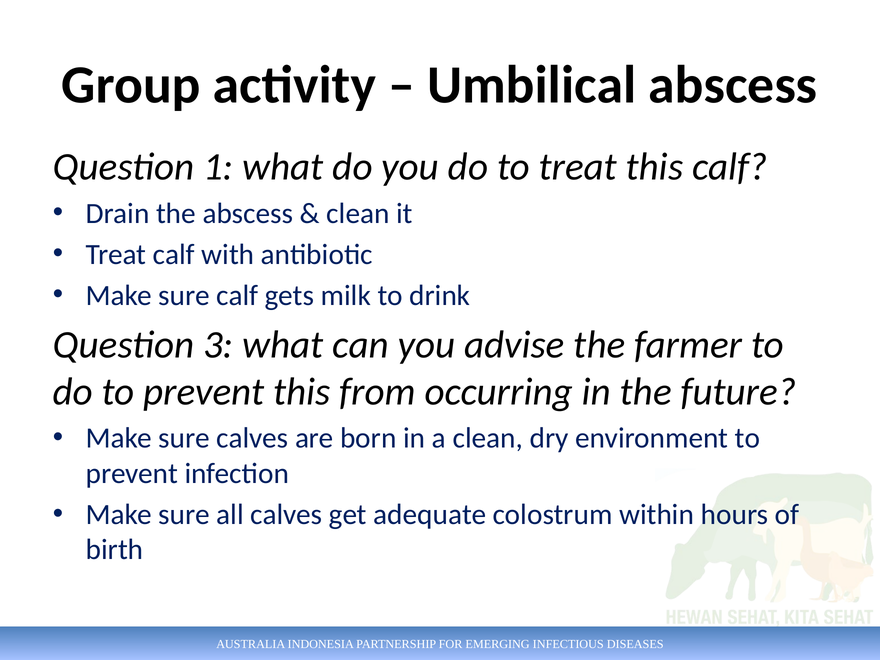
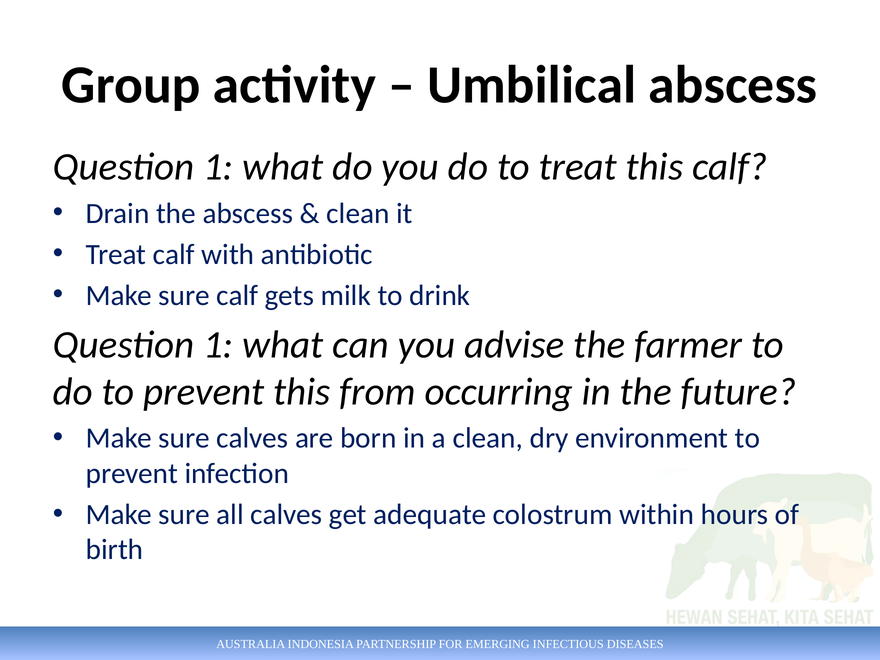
3: 3 -> 1 (218, 345)
